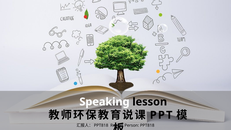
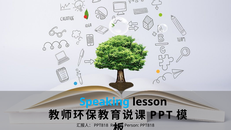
Speaking colour: white -> light blue (104, 102)
